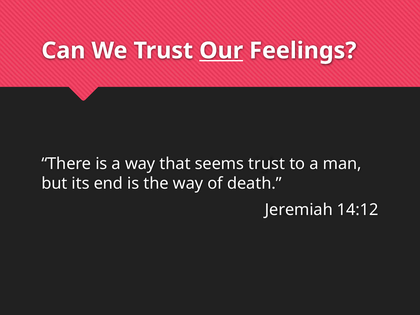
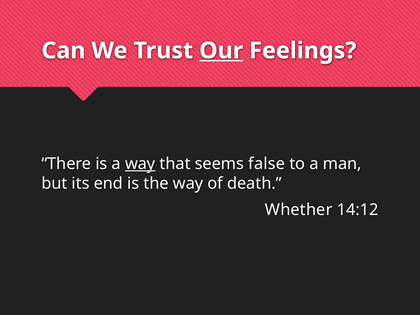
way underline: none -> present (140, 164)
seems trust: trust -> false (267, 164)
Jeremiah: Jeremiah -> Whether (299, 210)
